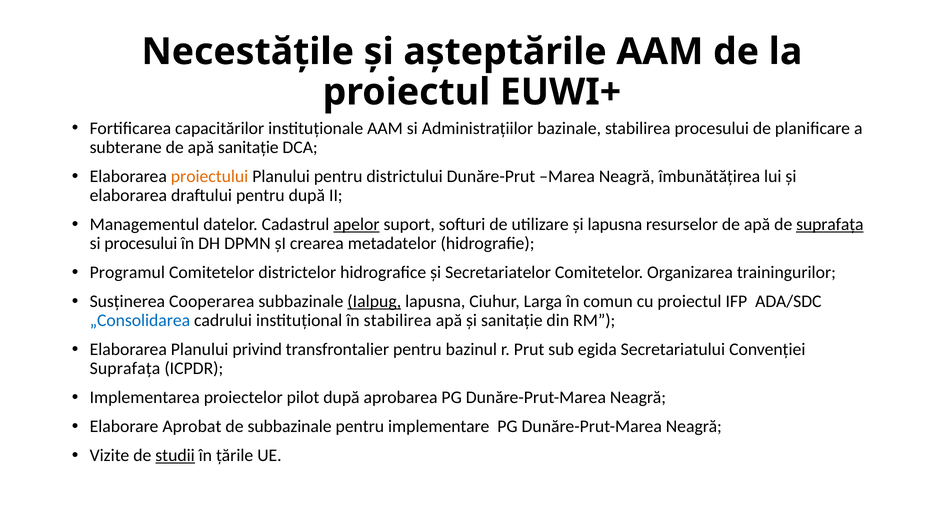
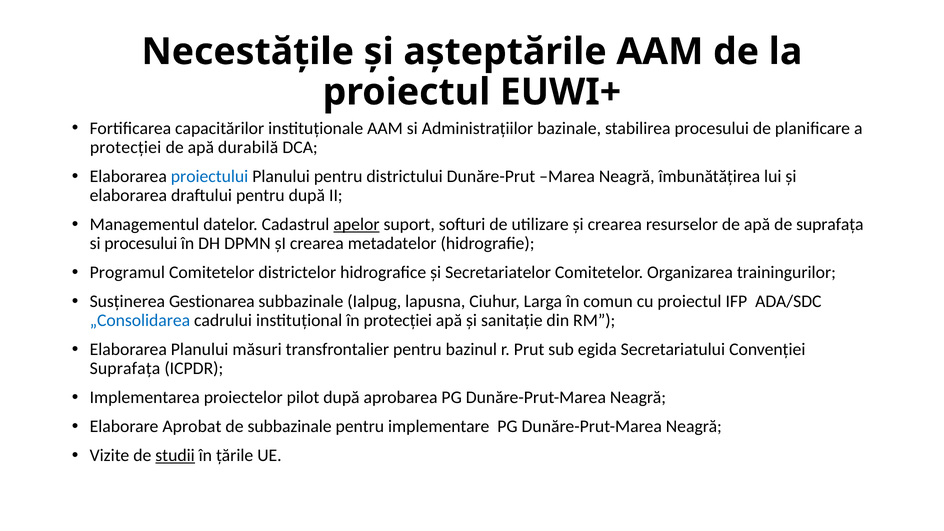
subterane: subterane -> protecției (126, 147)
apă sanitație: sanitație -> durabilă (248, 147)
proiectului colour: orange -> blue (210, 176)
utilizare și lapusna: lapusna -> crearea (615, 224)
suprafața underline: present -> none (830, 224)
Cooperarea: Cooperarea -> Gestionarea (212, 301)
Ialpug underline: present -> none (374, 301)
în stabilirea: stabilirea -> protecției (398, 321)
privind: privind -> măsuri (257, 349)
